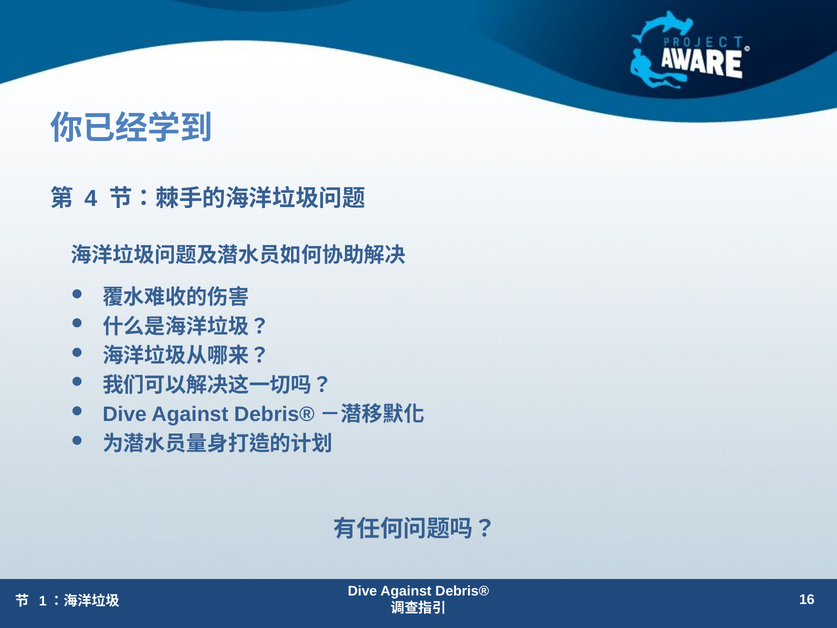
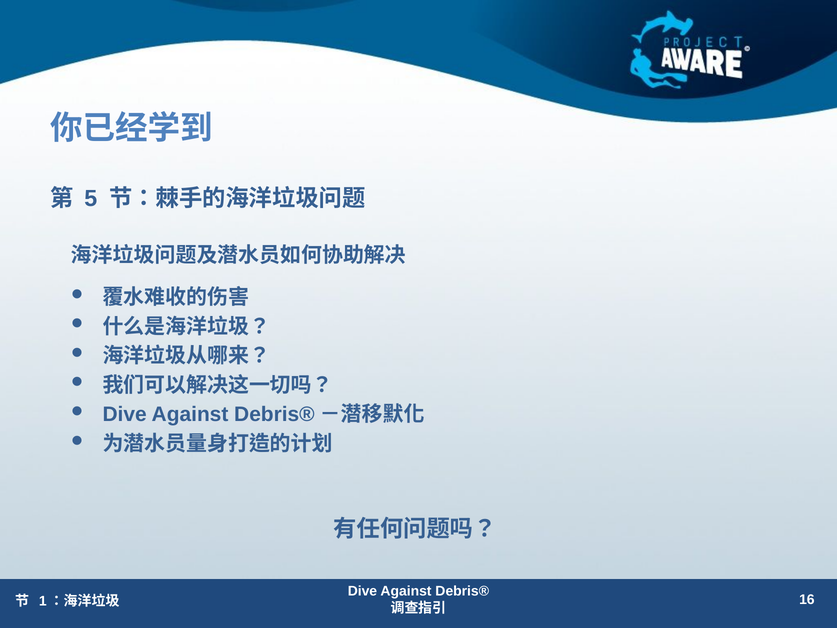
4: 4 -> 5 (91, 198)
